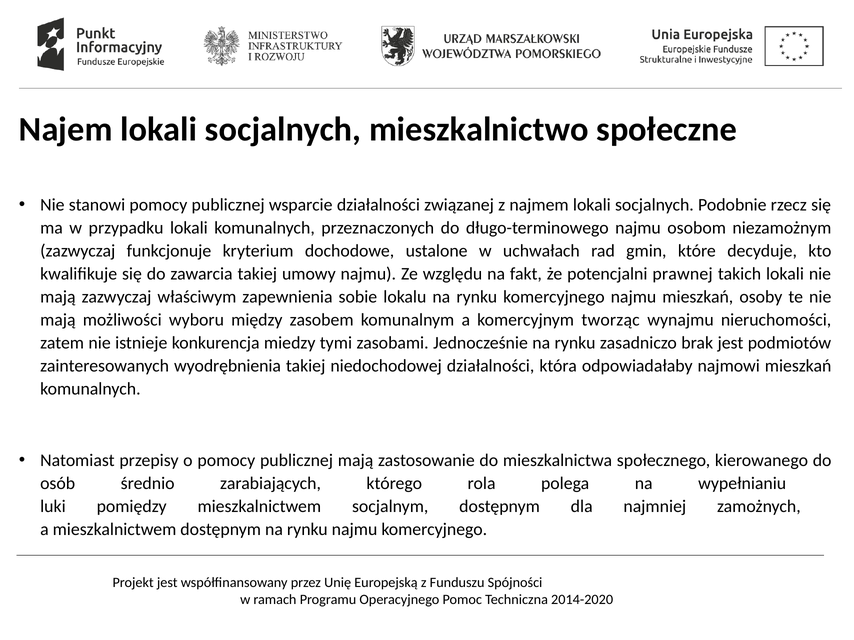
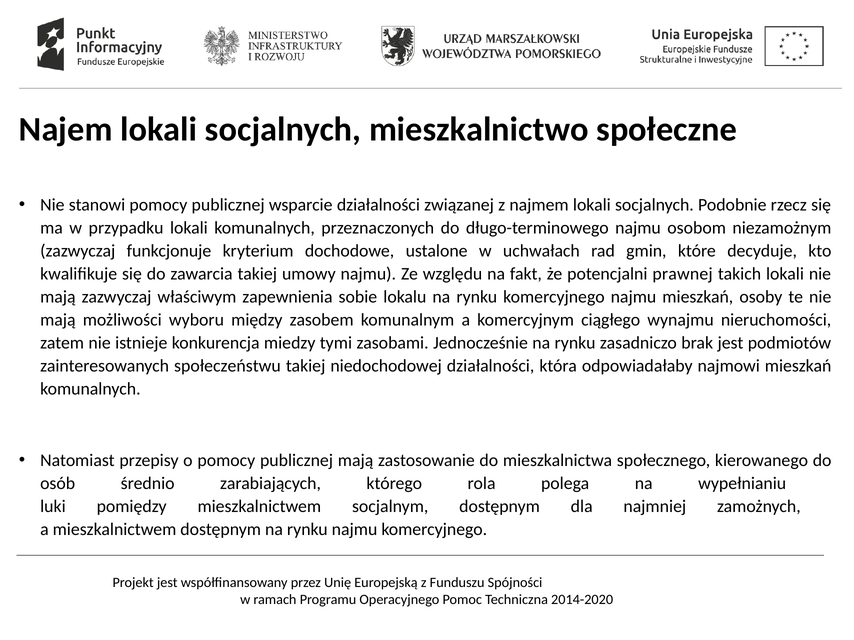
tworząc: tworząc -> ciągłego (611, 320)
wyodrębnienia: wyodrębnienia -> społeczeństwu (227, 366)
